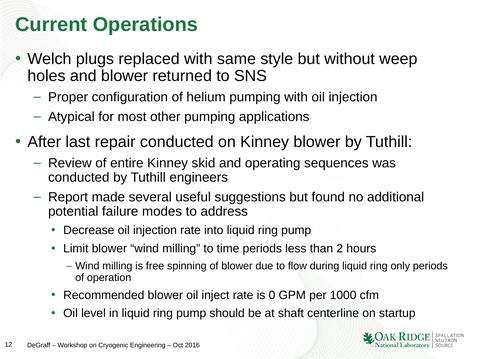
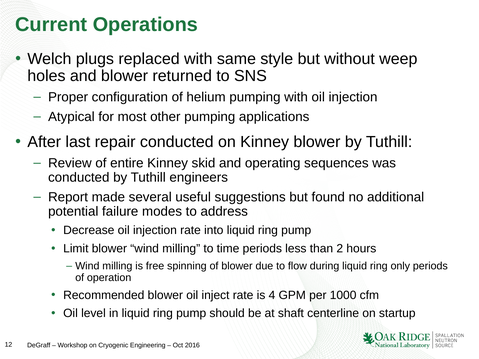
0: 0 -> 4 (272, 295)
